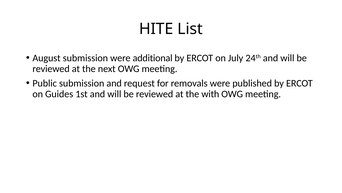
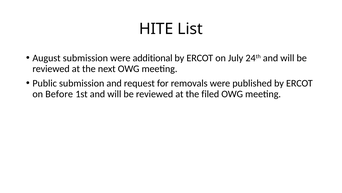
Guides: Guides -> Before (59, 94)
with: with -> filed (210, 94)
